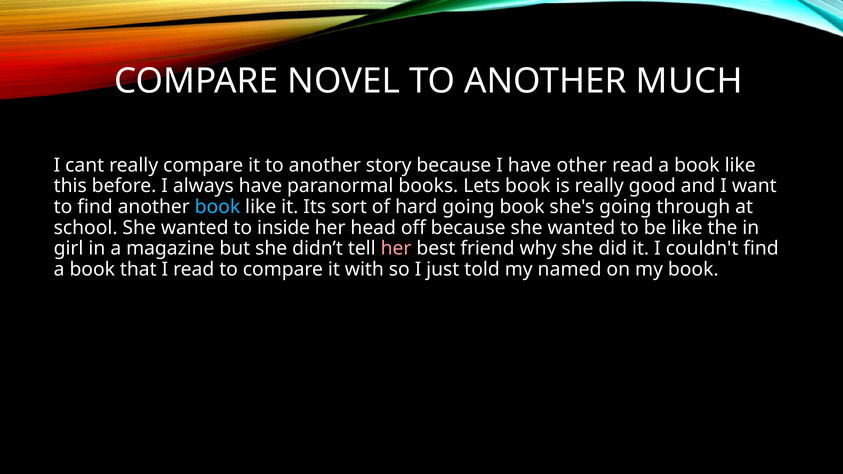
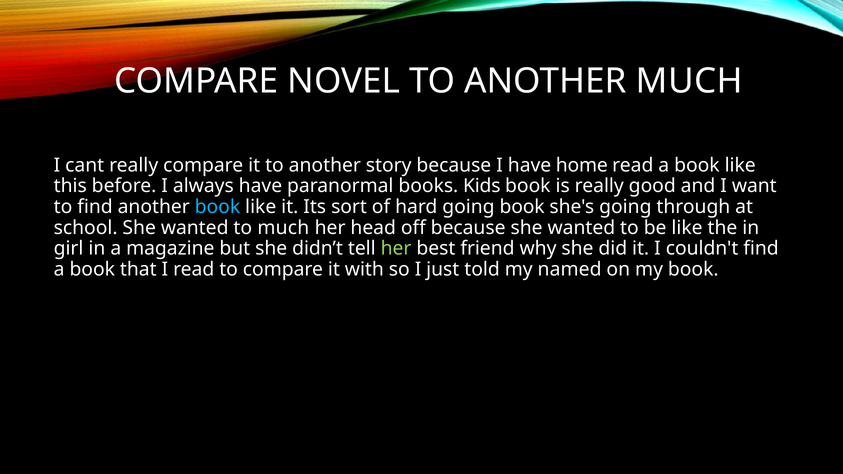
other: other -> home (582, 165)
Lets: Lets -> Kids (482, 186)
to inside: inside -> much (283, 228)
her colour: pink -> light green (396, 249)
